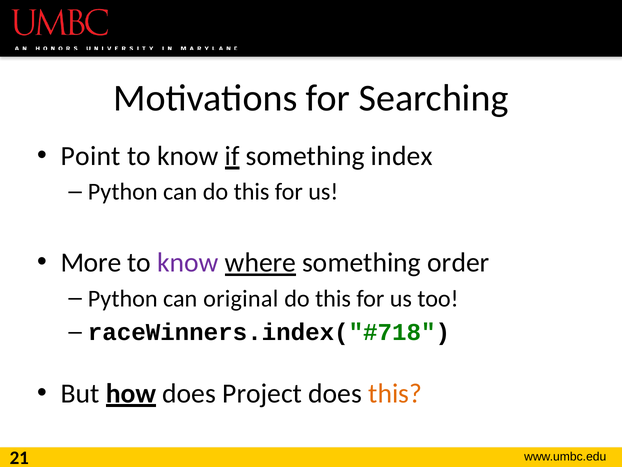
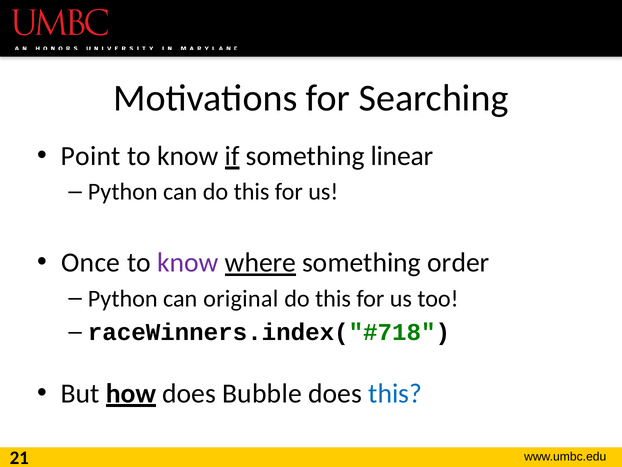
index: index -> linear (402, 156)
More: More -> Once (91, 262)
Project: Project -> Bubble (262, 393)
this colour: orange -> blue (395, 393)
